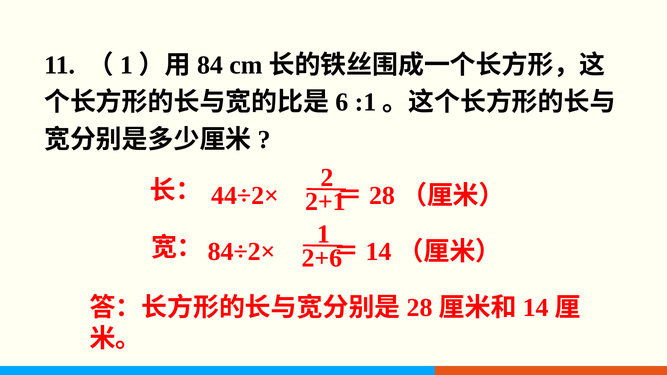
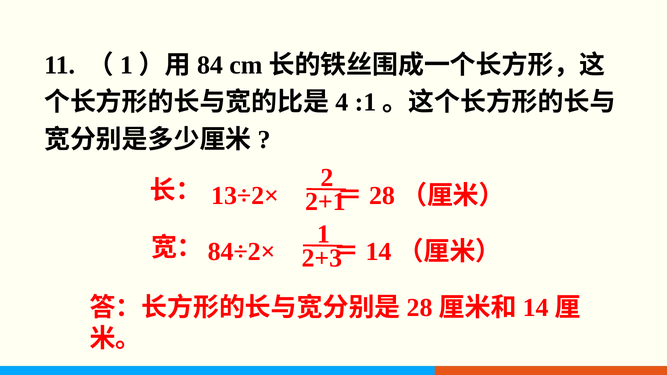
6: 6 -> 4 (342, 102)
44÷2×: 44÷2× -> 13÷2× (245, 196)
2+6: 2+6 -> 2+3 (322, 258)
